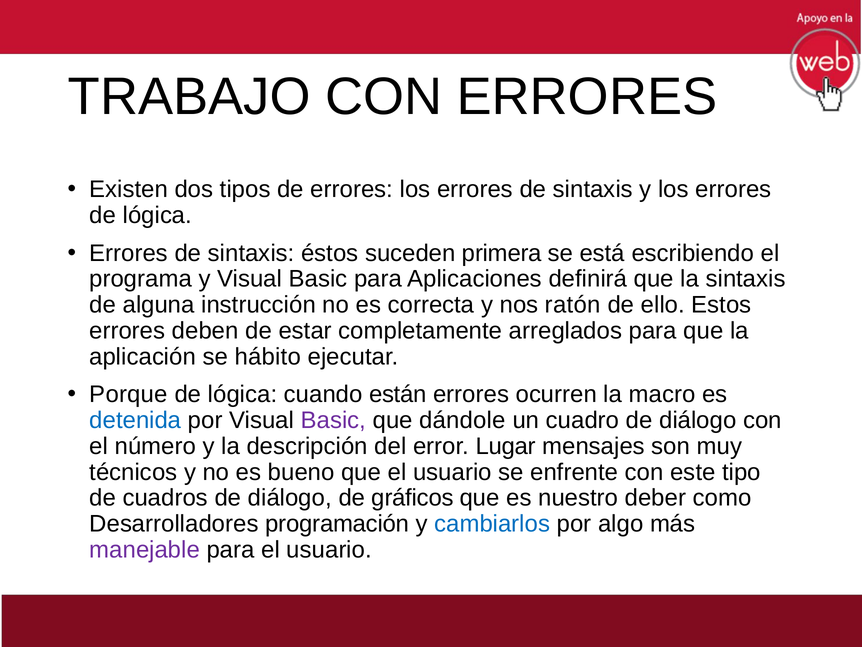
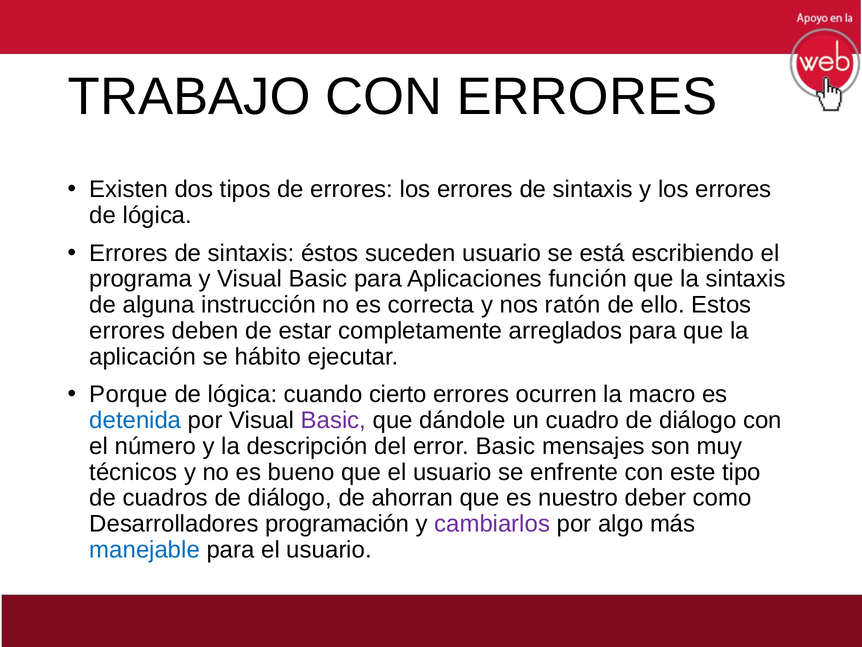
suceden primera: primera -> usuario (502, 253)
definirá: definirá -> función (588, 279)
están: están -> cierto (398, 394)
error Lugar: Lugar -> Basic (505, 446)
gráficos: gráficos -> ahorran (413, 498)
cambiarlos colour: blue -> purple (492, 523)
manejable colour: purple -> blue (145, 549)
